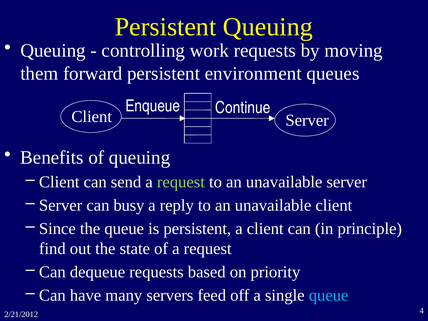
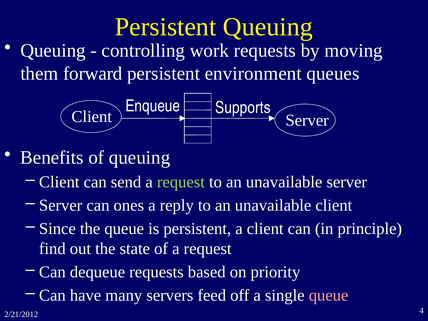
Continue: Continue -> Supports (243, 108)
busy: busy -> ones (129, 205)
queue colour: light blue -> pink (329, 295)
